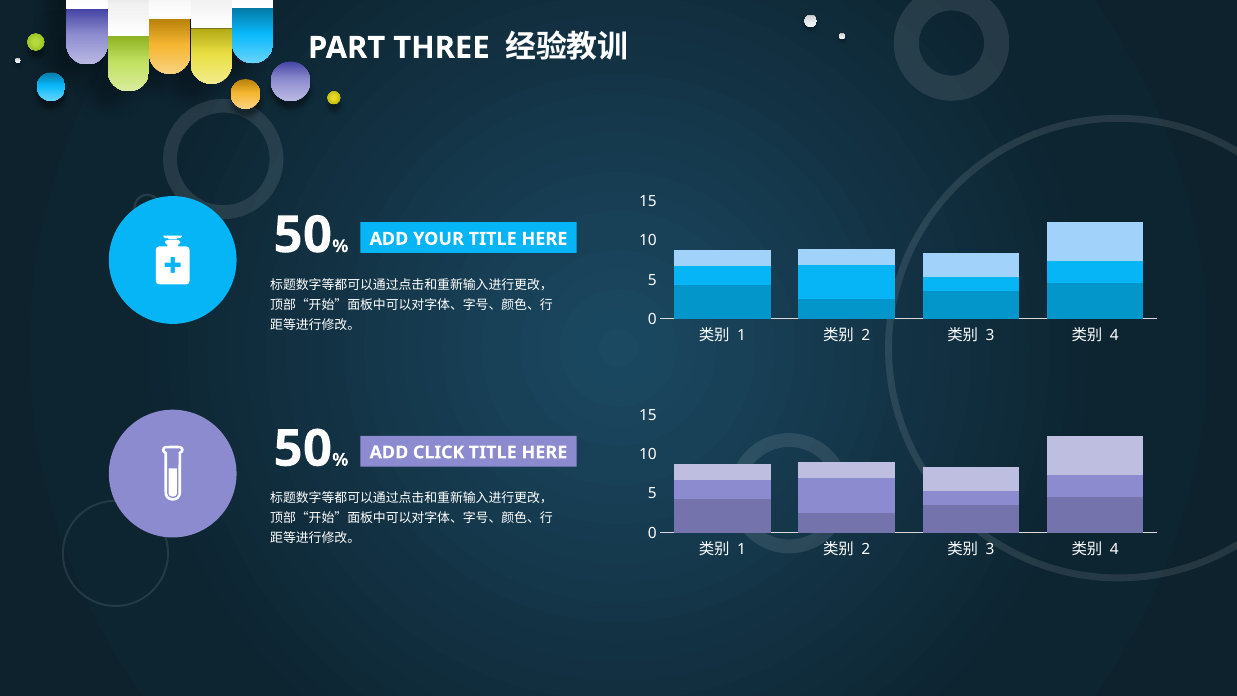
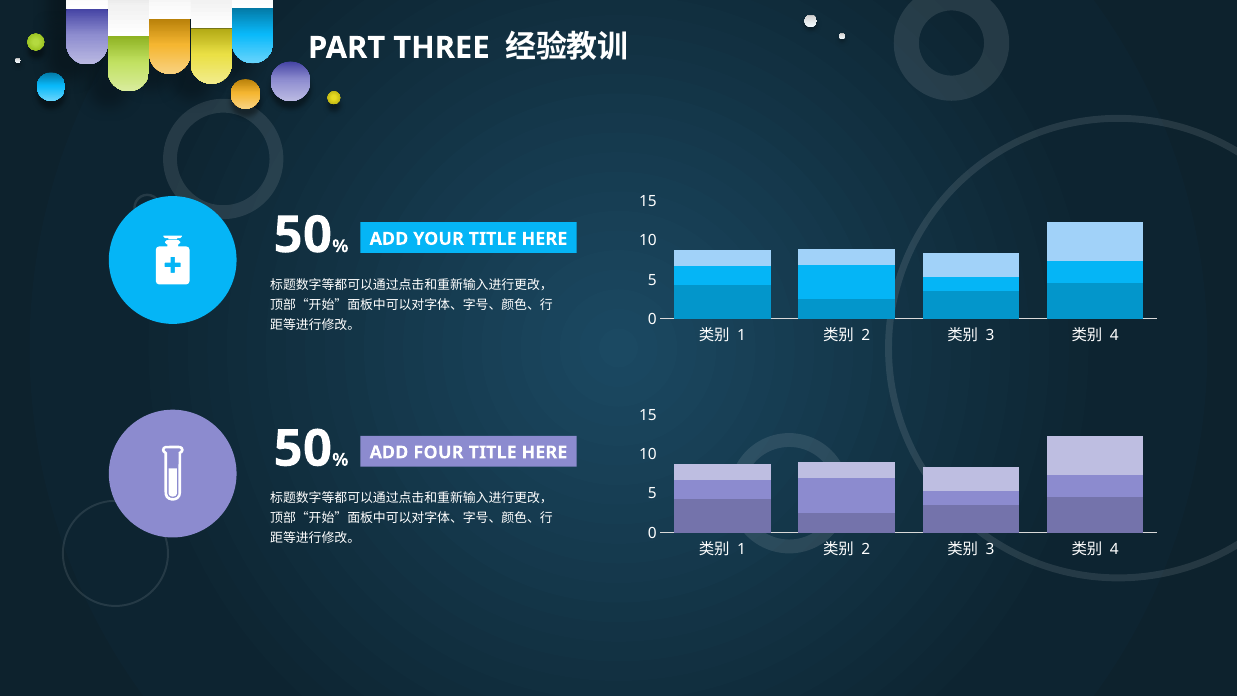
CLICK: CLICK -> FOUR (438, 452)
